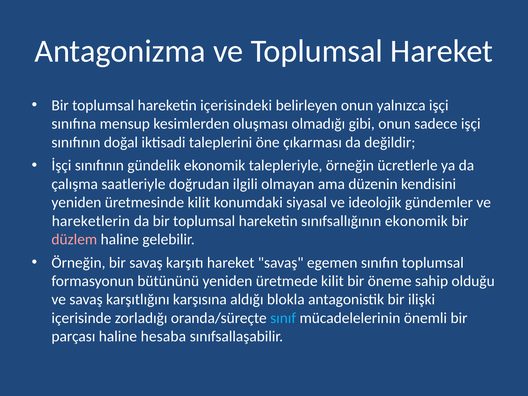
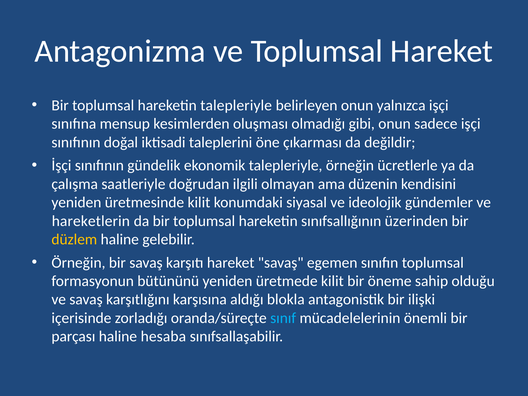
hareketin içerisindeki: içerisindeki -> talepleriyle (236, 105)
sınıfsallığının ekonomik: ekonomik -> üzerinden (416, 221)
düzlem colour: pink -> yellow (74, 239)
